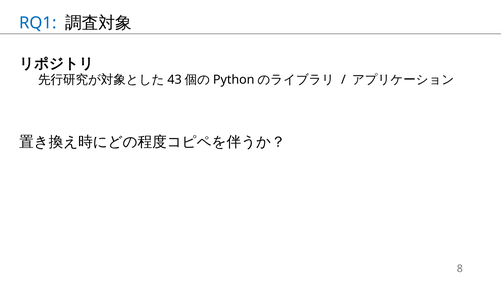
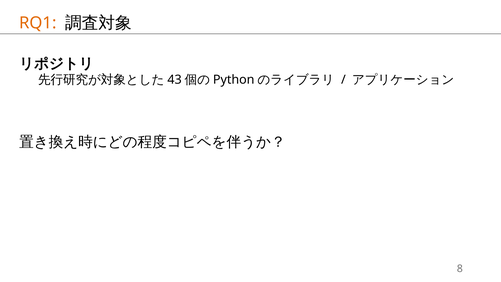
RQ1 colour: blue -> orange (38, 23)
